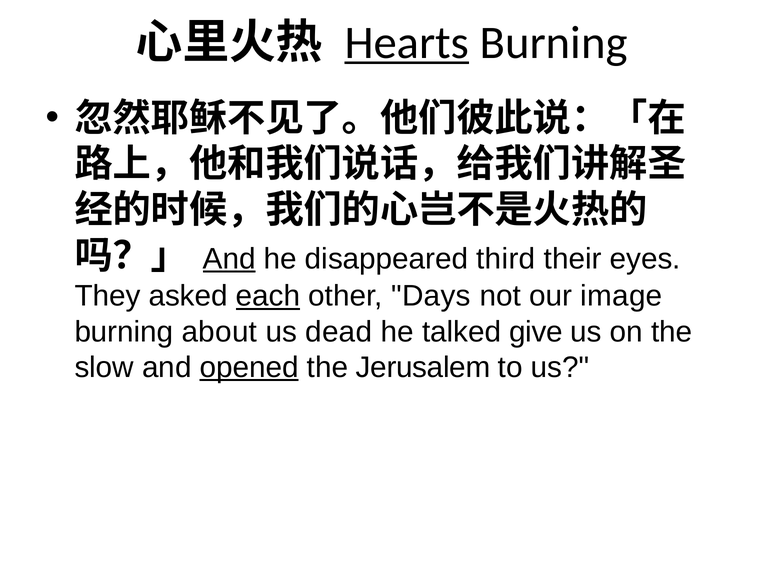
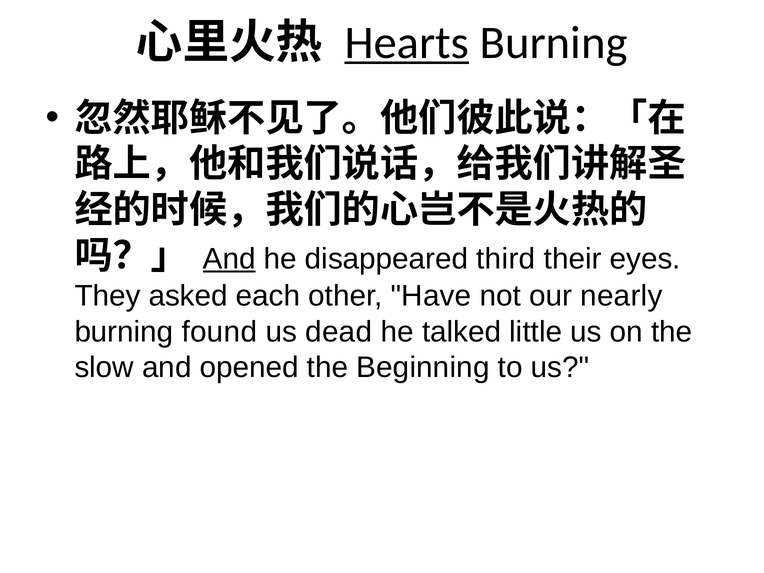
each underline: present -> none (268, 296)
Days: Days -> Have (431, 296)
image: image -> nearly (621, 296)
about: about -> found (219, 332)
give: give -> little (536, 332)
opened underline: present -> none (249, 367)
Jerusalem: Jerusalem -> Beginning (423, 367)
